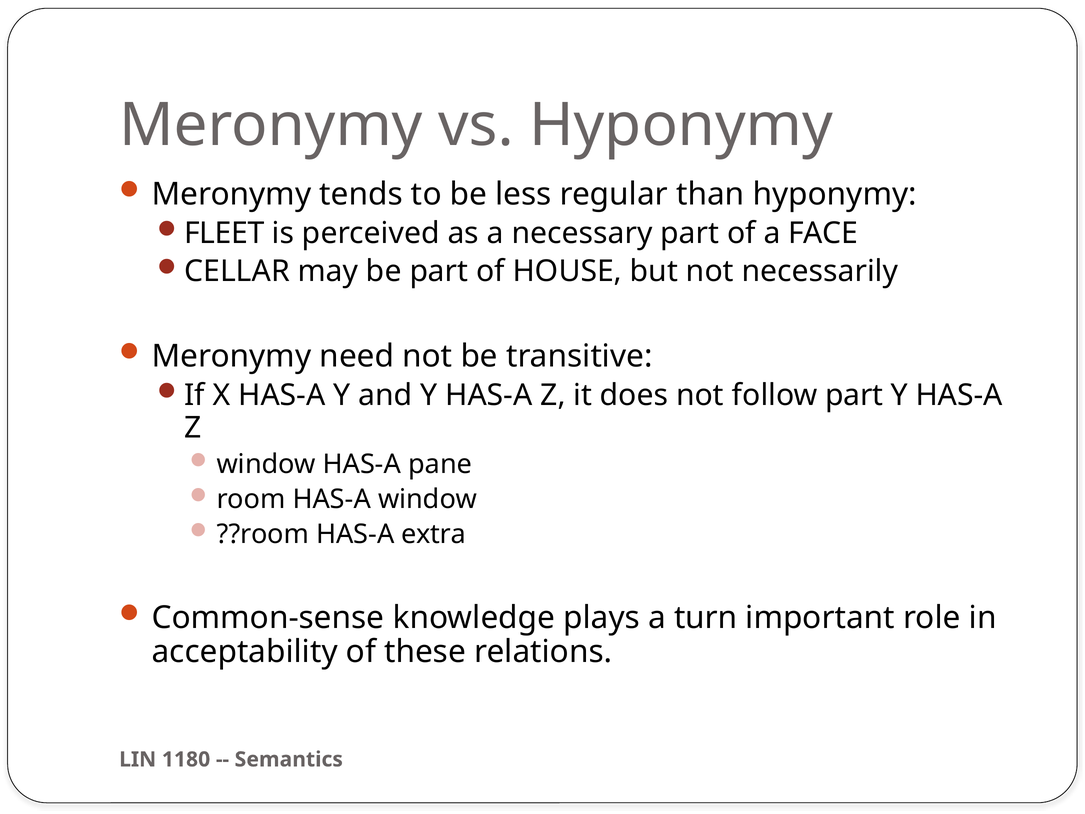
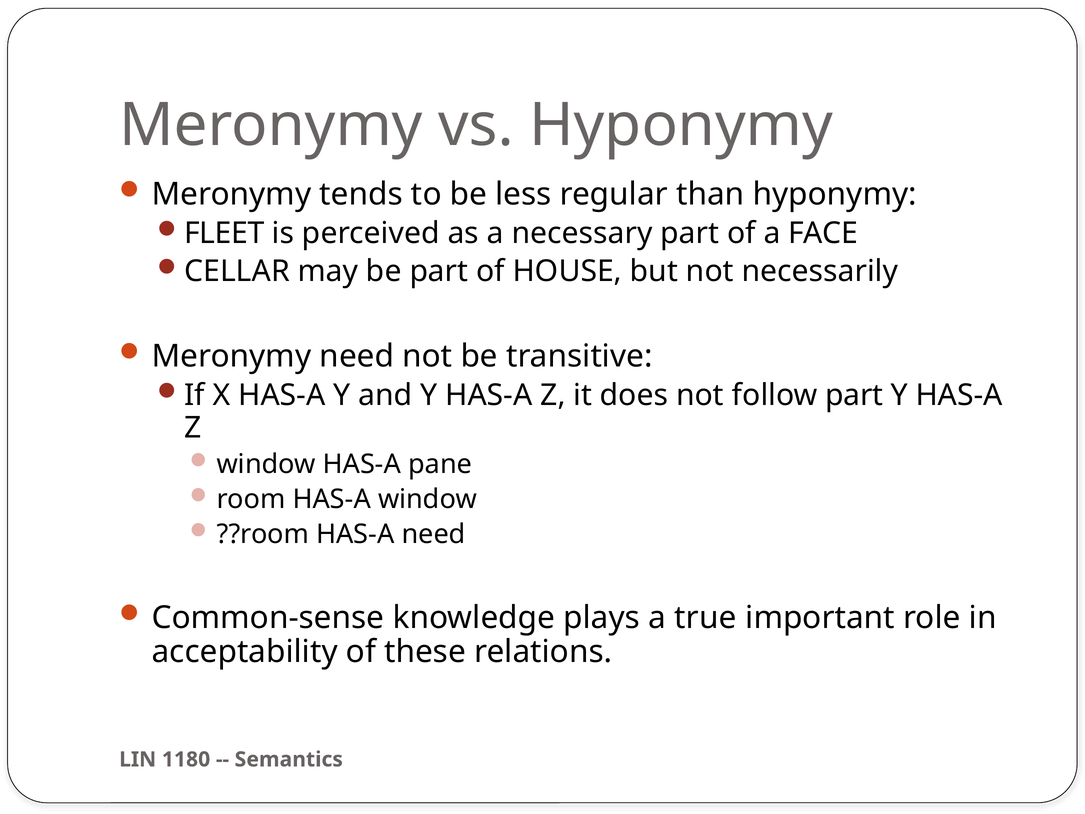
HAS-A extra: extra -> need (434, 534)
turn: turn -> true (705, 617)
